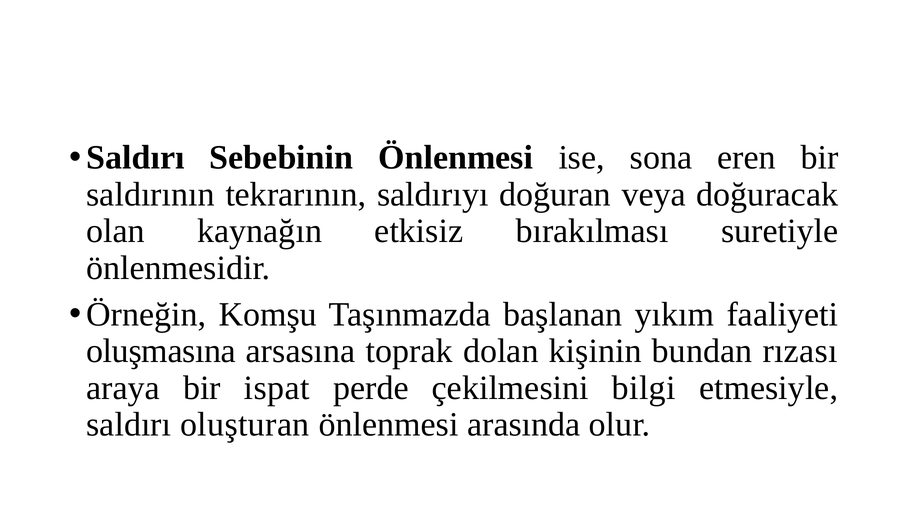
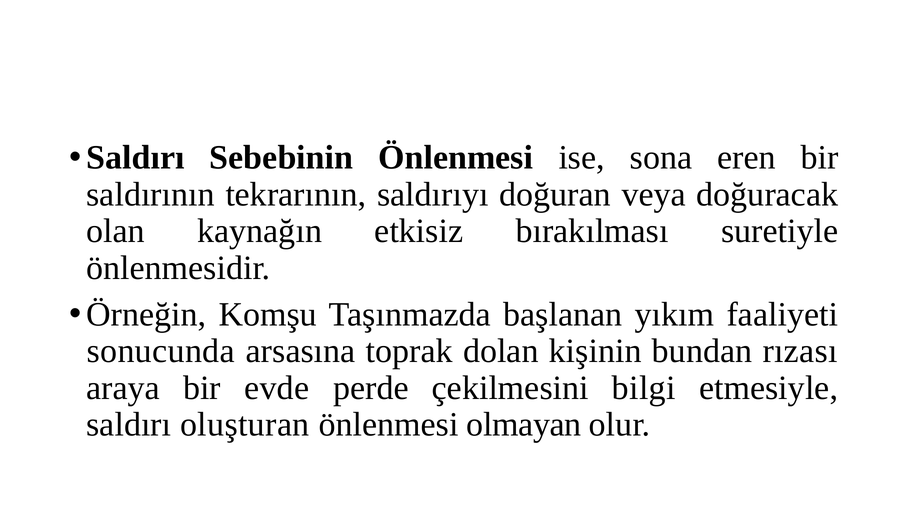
oluşmasına: oluşmasına -> sonucunda (161, 351)
ispat: ispat -> evde (277, 388)
arasında: arasında -> olmayan (524, 424)
